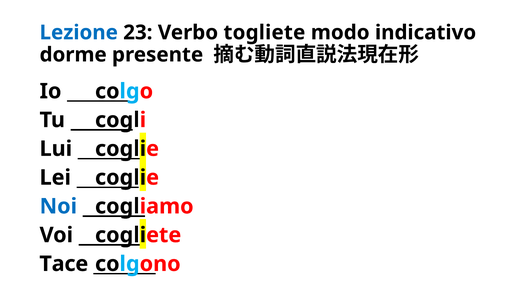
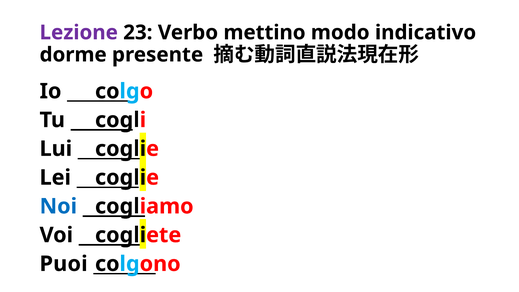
Lezione colour: blue -> purple (79, 33)
togliete: togliete -> mettino (265, 33)
Tace: Tace -> Puoi (64, 264)
